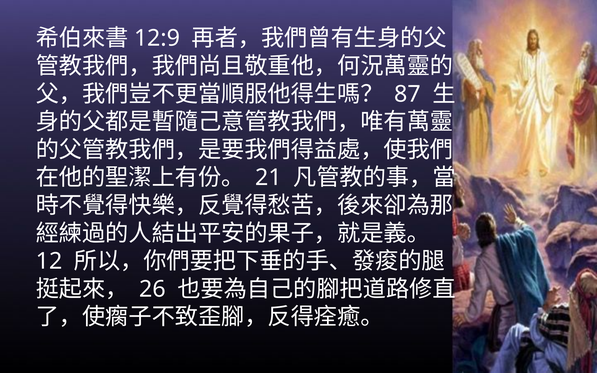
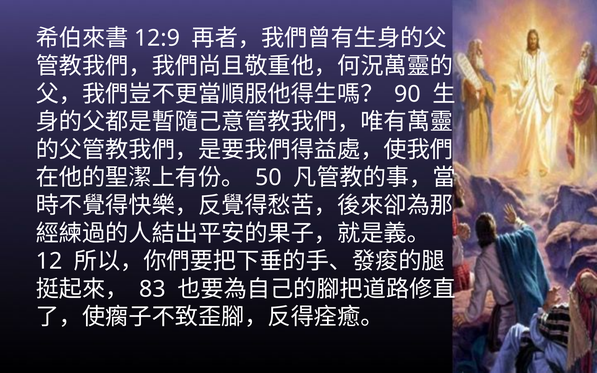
87: 87 -> 90 (408, 94)
21: 21 -> 50 (268, 178)
26: 26 -> 83 (153, 289)
